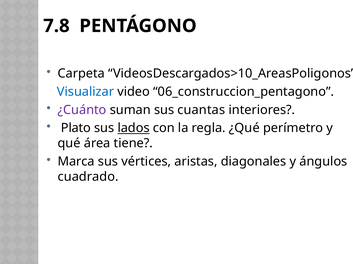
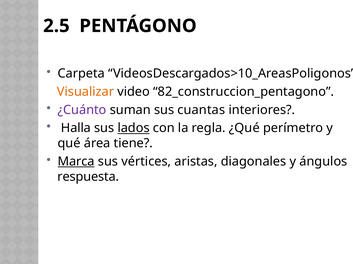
7.8: 7.8 -> 2.5 (56, 26)
Visualizar colour: blue -> orange (86, 92)
06_construccion_pentagono: 06_construccion_pentagono -> 82_construccion_pentagono (244, 92)
Plato: Plato -> Halla (76, 128)
Marca underline: none -> present (76, 162)
cuadrado: cuadrado -> respuesta (88, 177)
